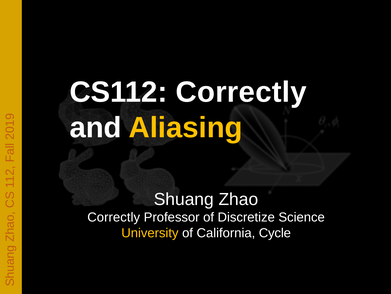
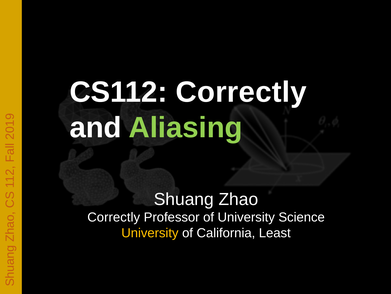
Aliasing colour: yellow -> light green (186, 127)
of Discretize: Discretize -> University (246, 217)
Cycle: Cycle -> Least (275, 232)
